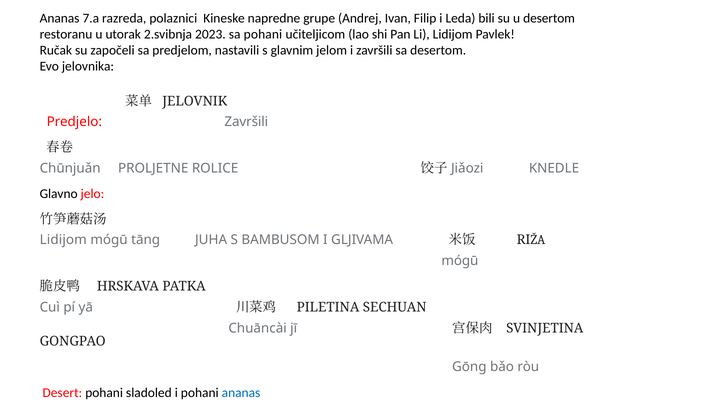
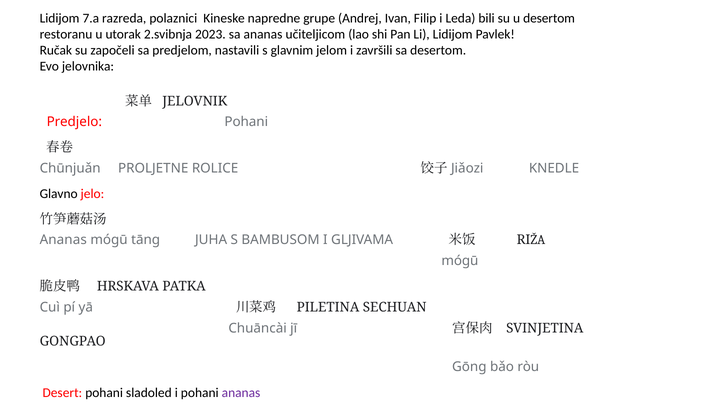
Ananas: Ananas -> Lidijom (60, 18)
sa pohani: pohani -> ananas (263, 34)
Predjelo Završili: Završili -> Pohani (246, 122)
Lidijom: Lidijom -> Ananas (63, 240)
ananas colour: blue -> purple (241, 393)
